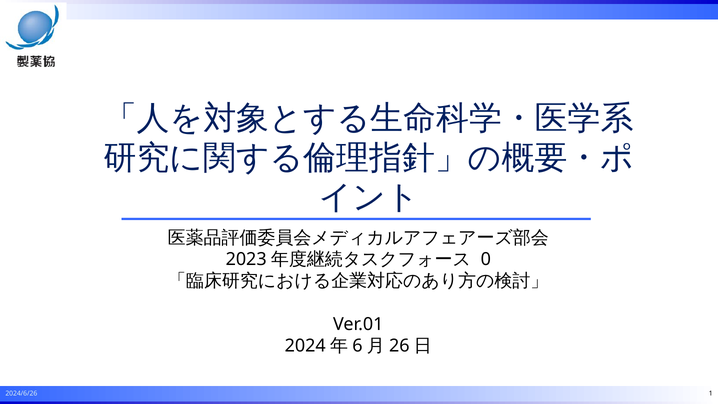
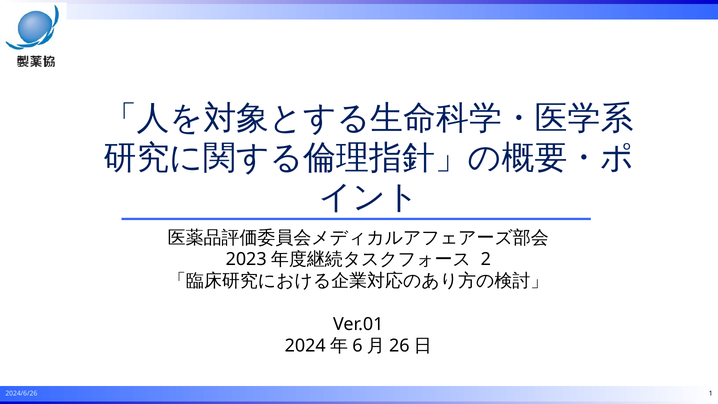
0: 0 -> 2 (486, 259)
